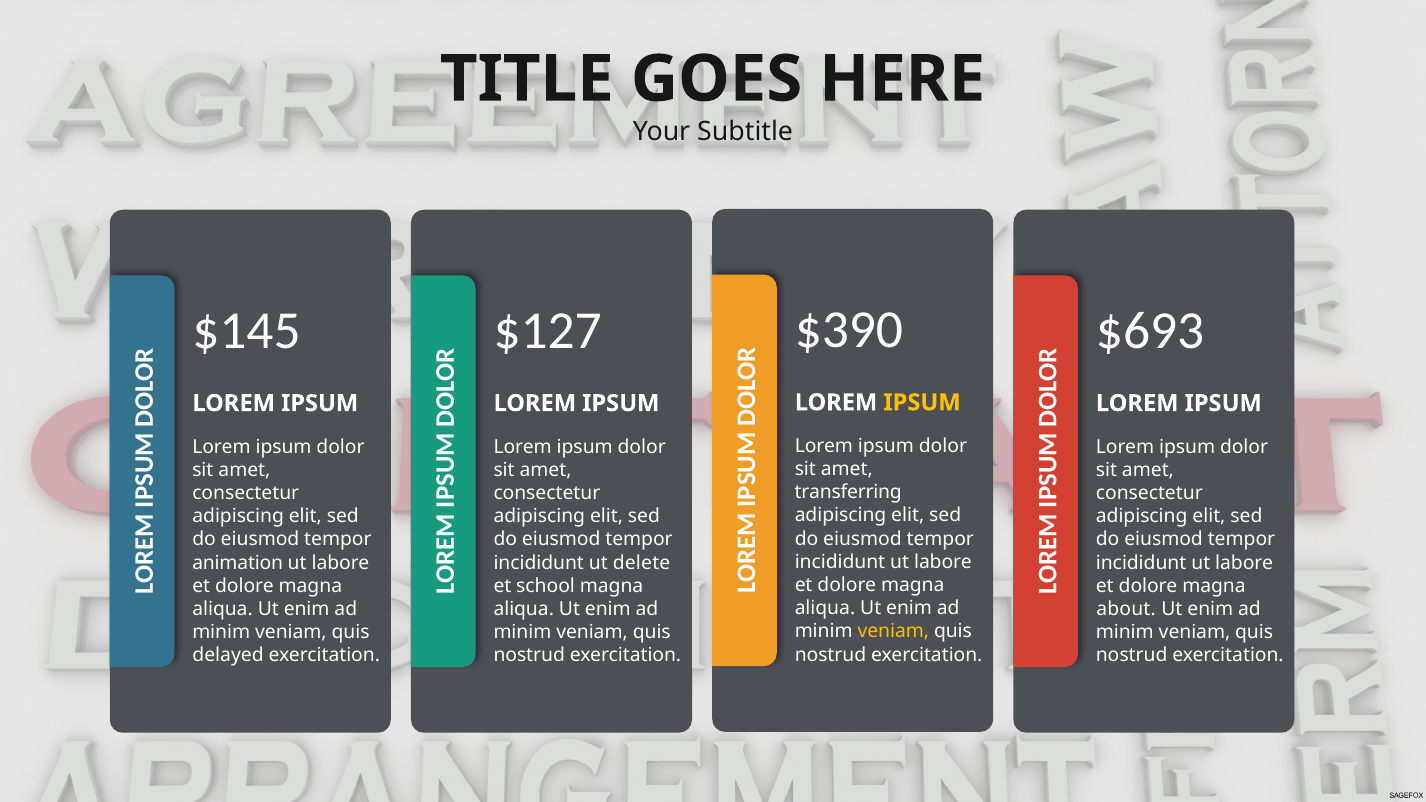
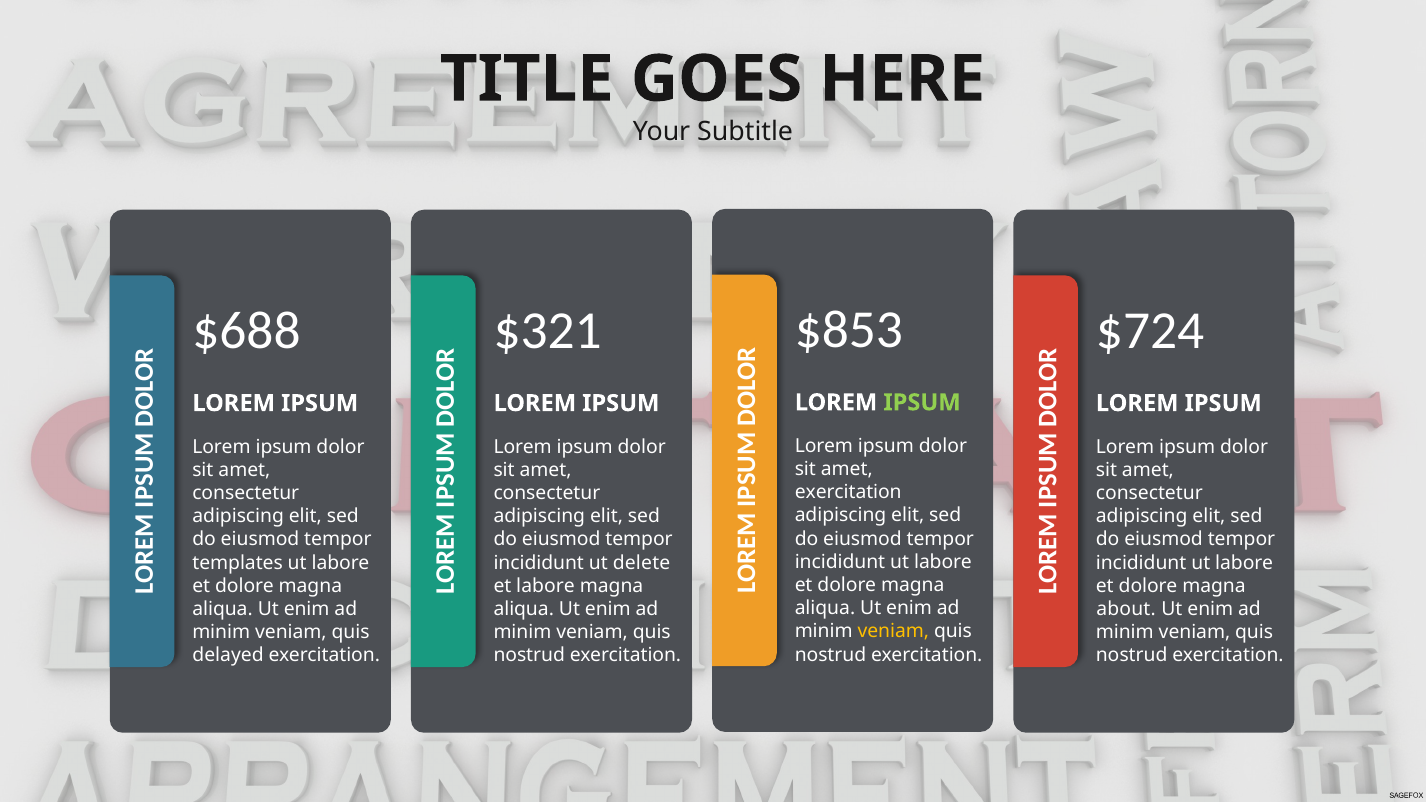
$390: $390 -> $853 (849, 330)
$145: $145 -> $688 (246, 331)
$127: $127 -> $321 (548, 331)
$693: $693 -> $724 (1150, 331)
IPSUM colour: yellow -> light green (922, 403)
transferring: transferring -> exercitation (848, 492)
animation: animation -> templates (238, 563)
et school: school -> labore (546, 586)
